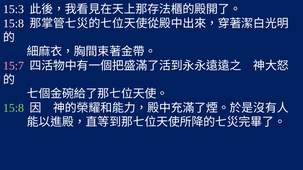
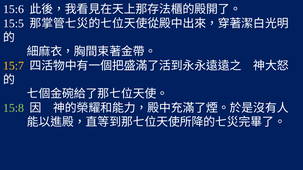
15:3: 15:3 -> 15:6 (13, 9)
15:8: 15:8 -> 15:5 (13, 23)
15:7 colour: pink -> yellow (13, 66)
